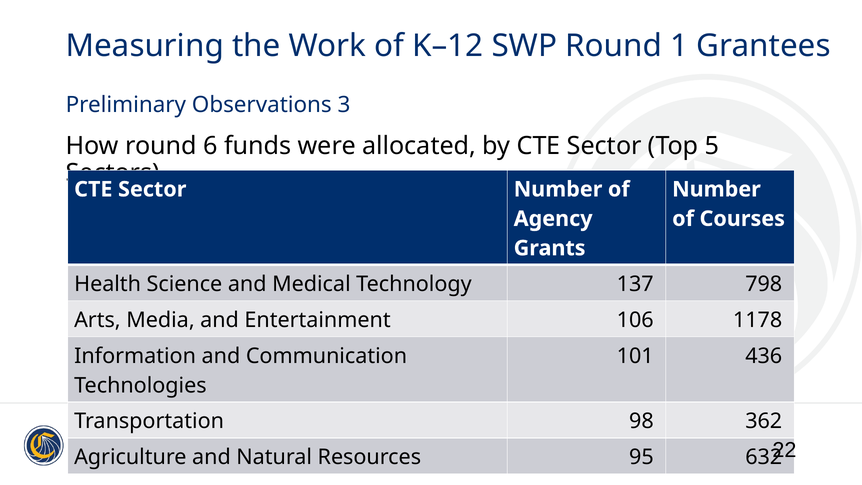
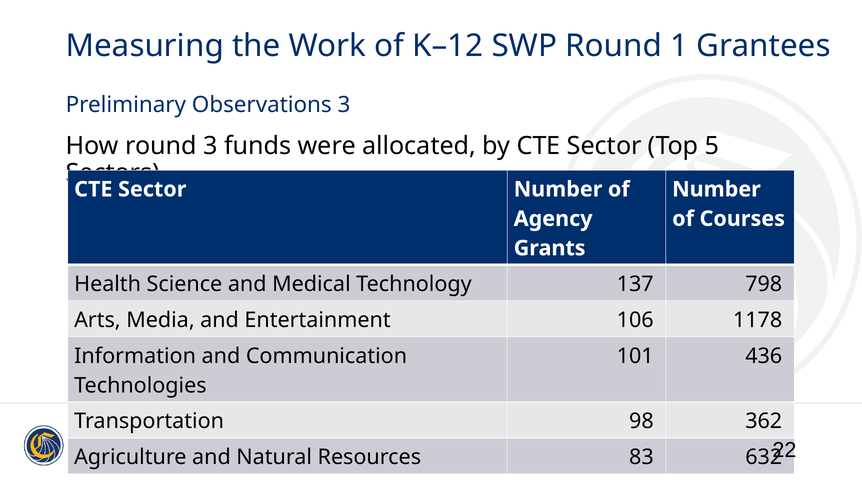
round 6: 6 -> 3 (210, 146)
95: 95 -> 83 (641, 457)
